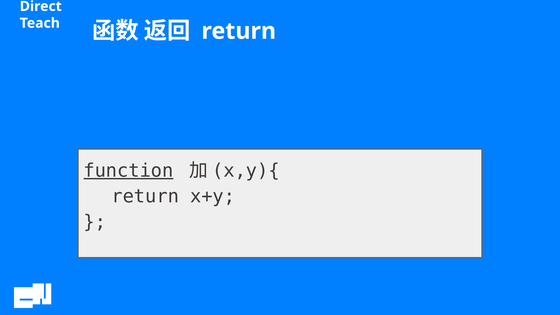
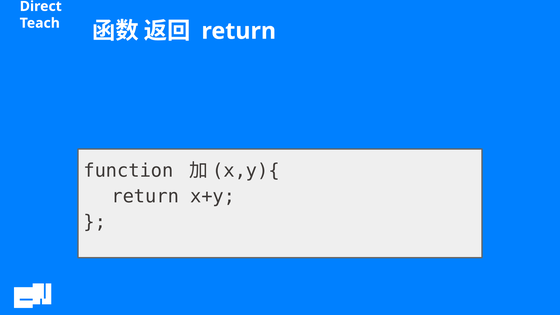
function underline: present -> none (128, 171)
